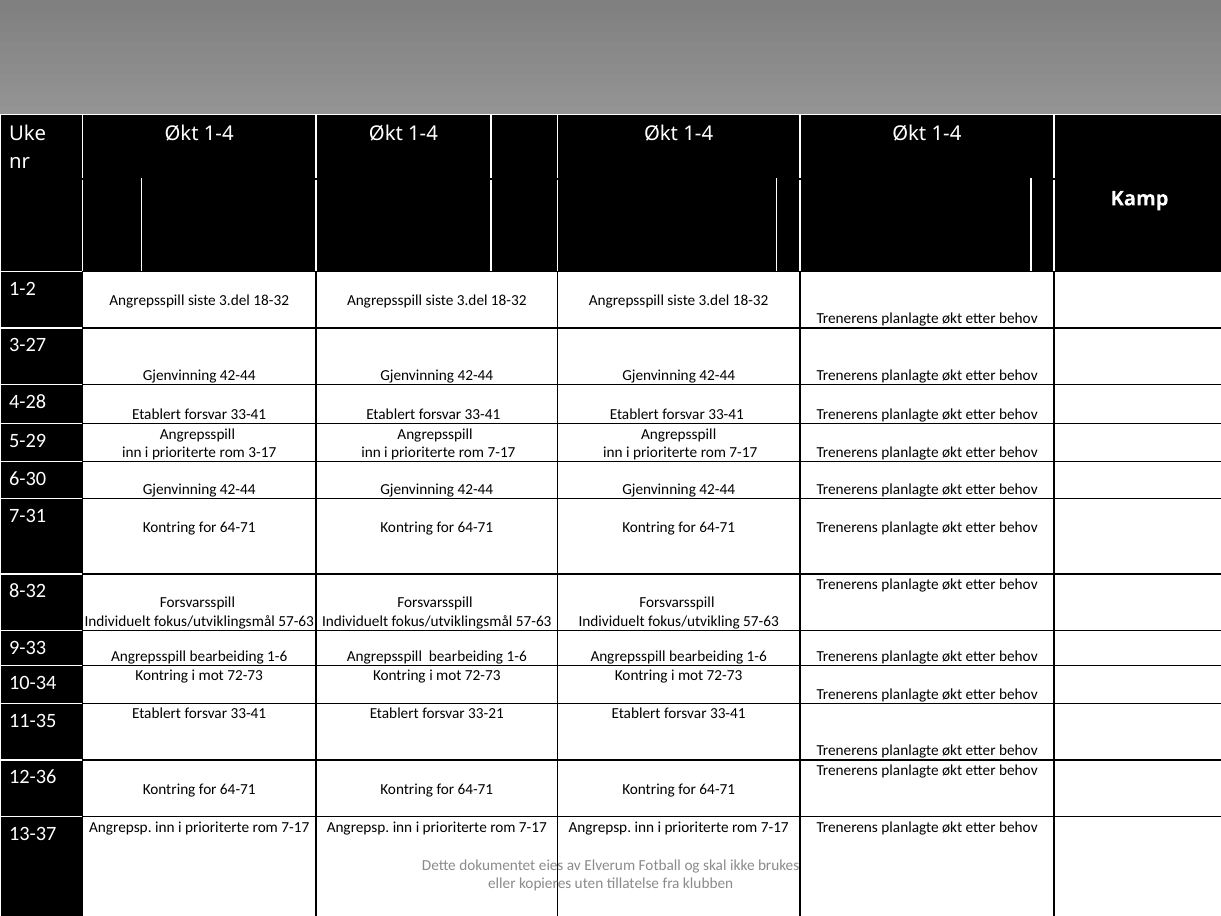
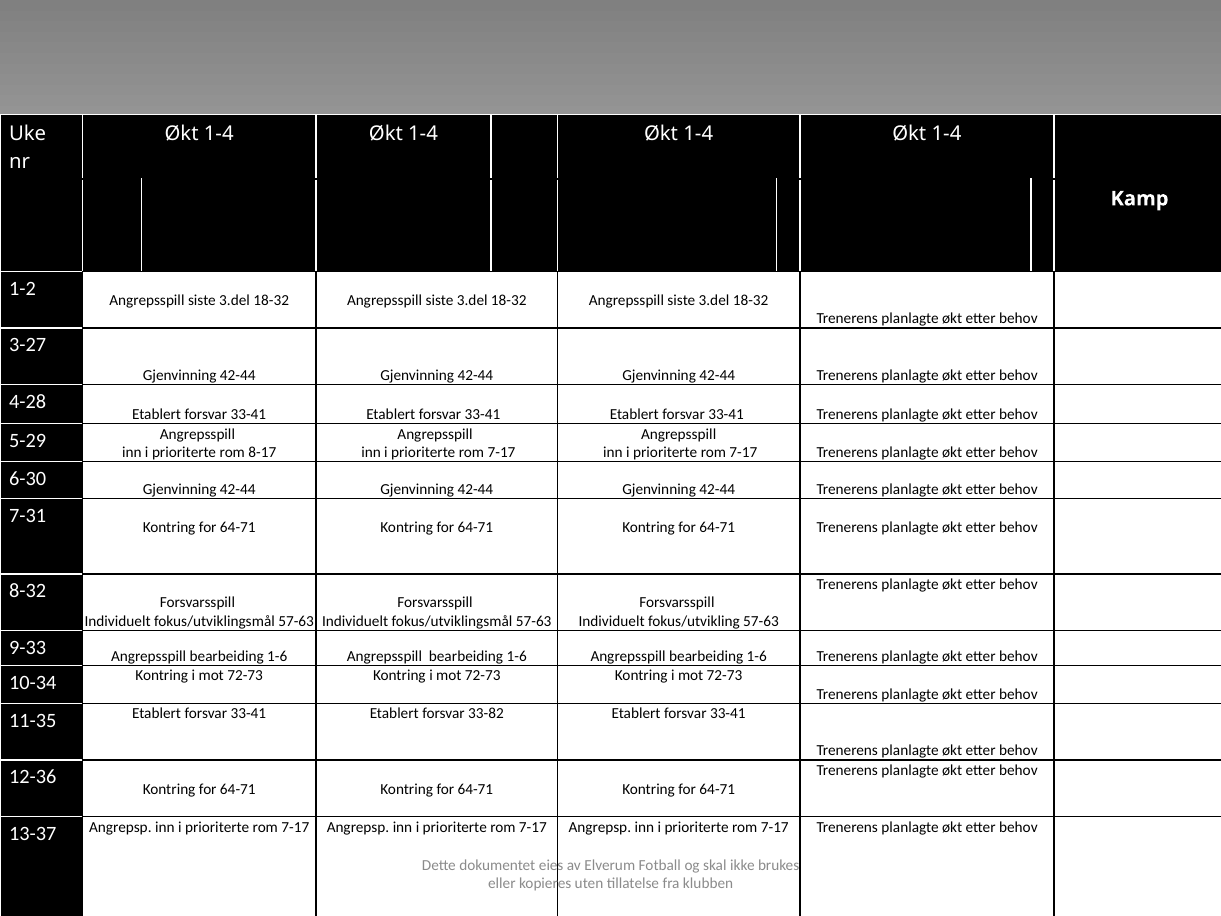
3-17: 3-17 -> 8-17 (262, 452)
33-21: 33-21 -> 33-82 (486, 714)
